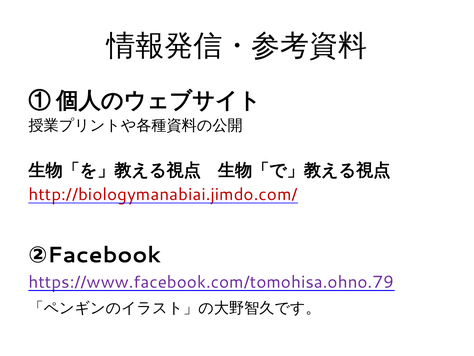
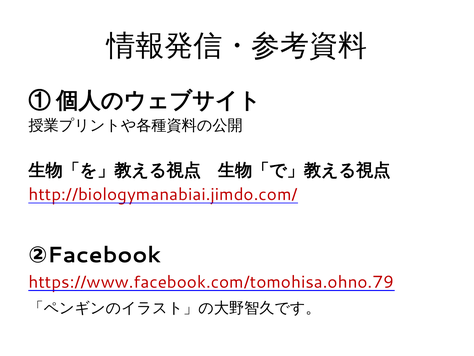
https://www.facebook.com/tomohisa.ohno.79 colour: purple -> red (211, 282)
